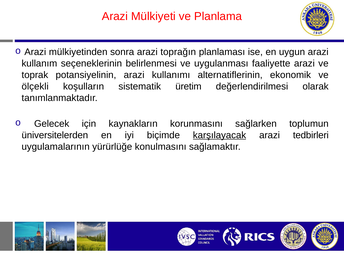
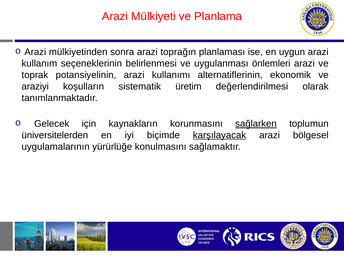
faaliyette: faaliyette -> önlemleri (271, 64)
ölçekli: ölçekli -> araziyi (35, 86)
sağlarken underline: none -> present (256, 124)
tedbirleri: tedbirleri -> bölgesel (311, 135)
